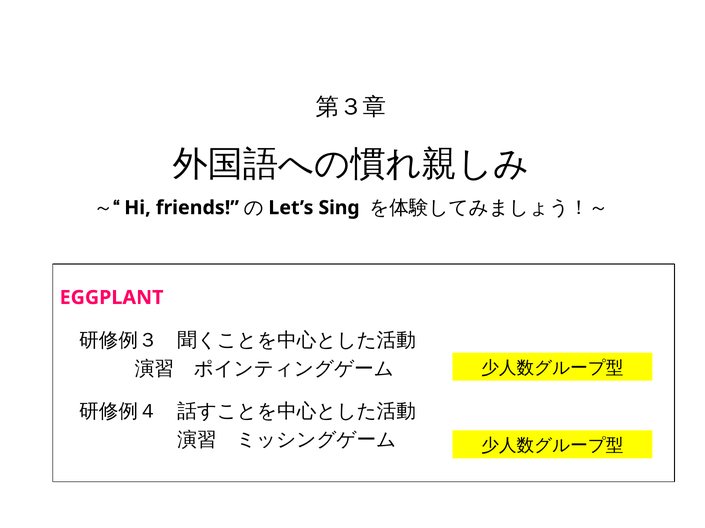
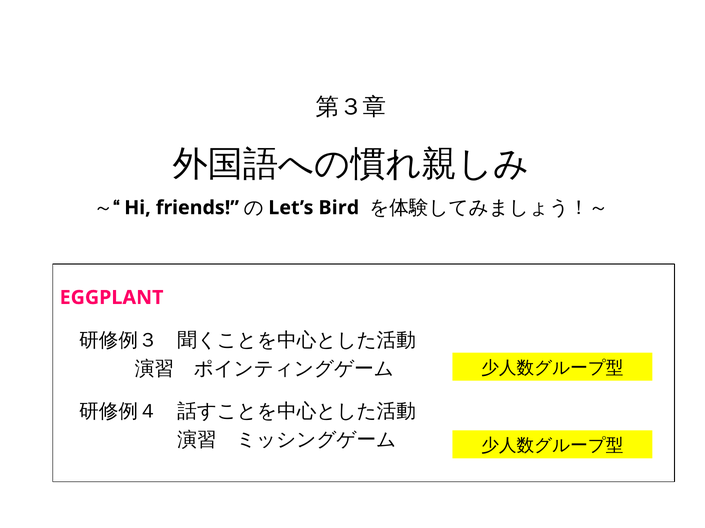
Sing: Sing -> Bird (339, 208)
